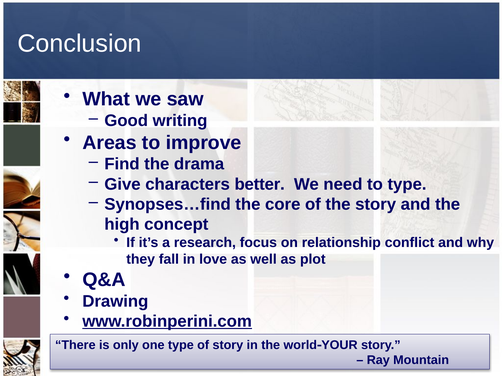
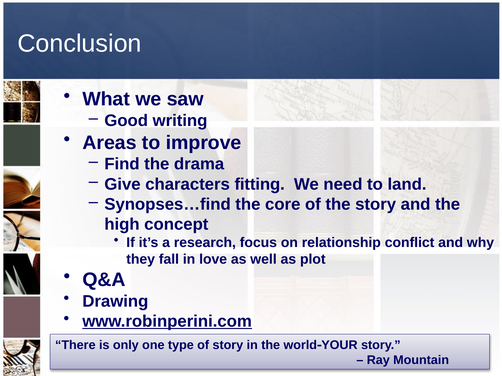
better: better -> fitting (260, 184)
to type: type -> land (407, 184)
